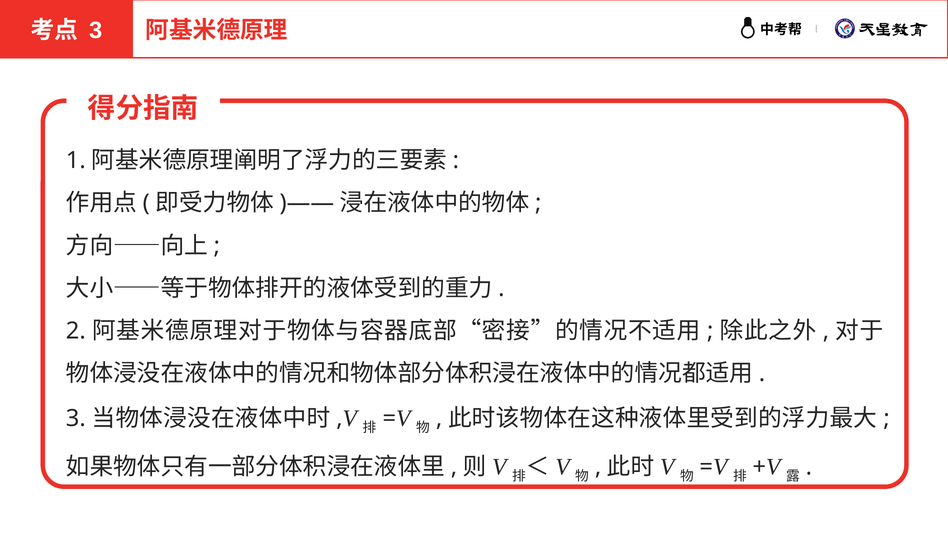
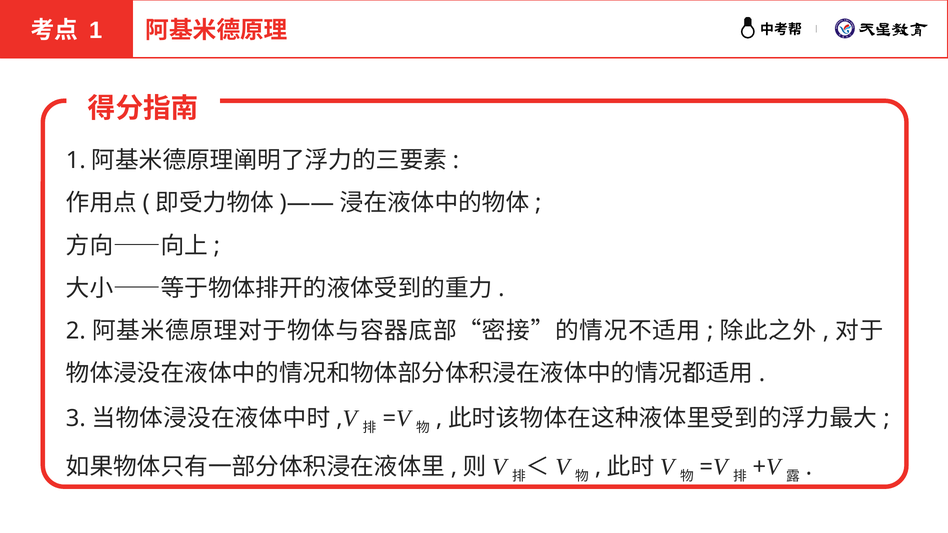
3: 3 -> 1 (96, 30)
